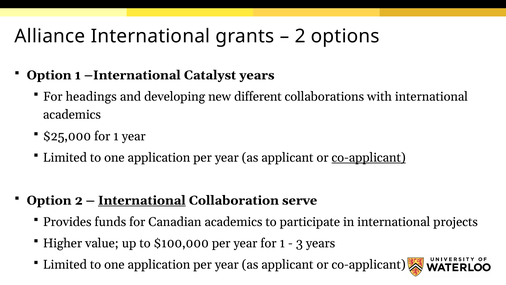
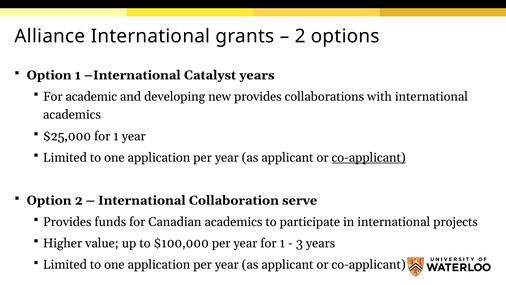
headings: headings -> academic (91, 96)
new different: different -> provides (258, 96)
International underline: present -> none (142, 200)
